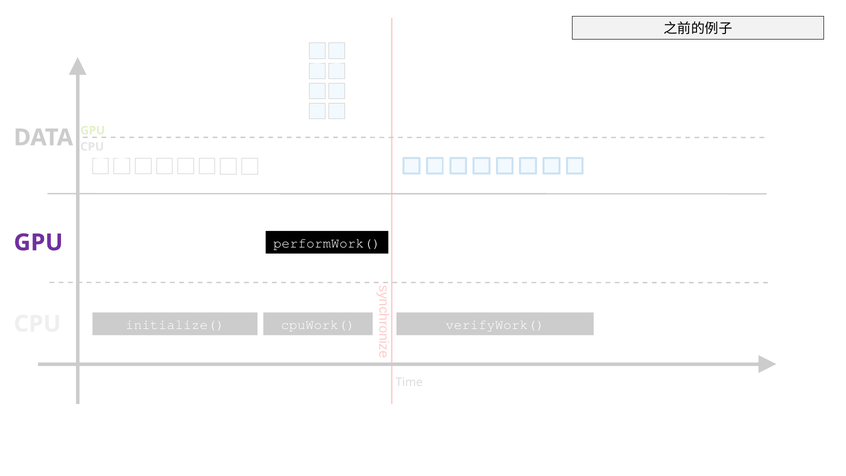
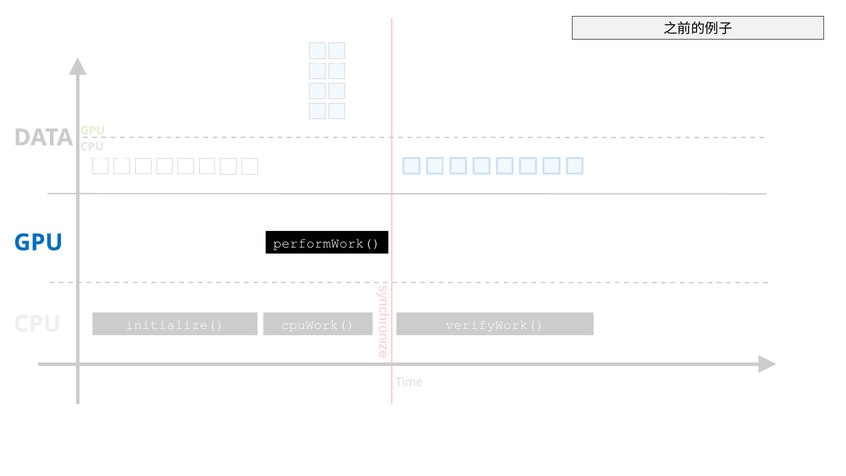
GPU colour: purple -> blue (38, 242)
